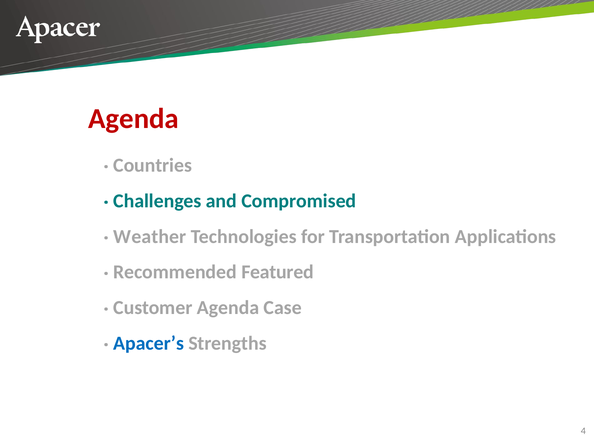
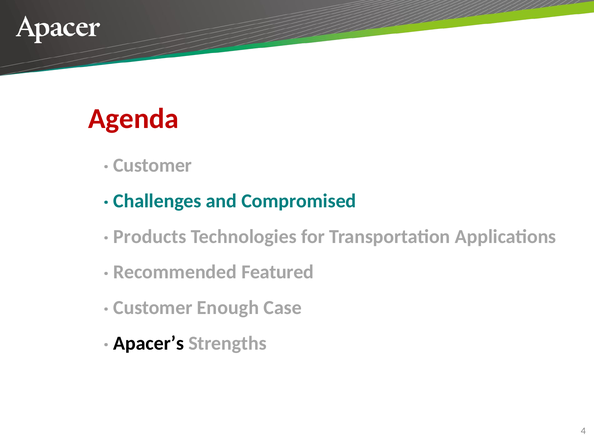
Countries: Countries -> Customer (153, 166)
Weather: Weather -> Products (150, 237)
Customer Agenda: Agenda -> Enough (228, 308)
Apacerʼs colour: blue -> black (149, 344)
